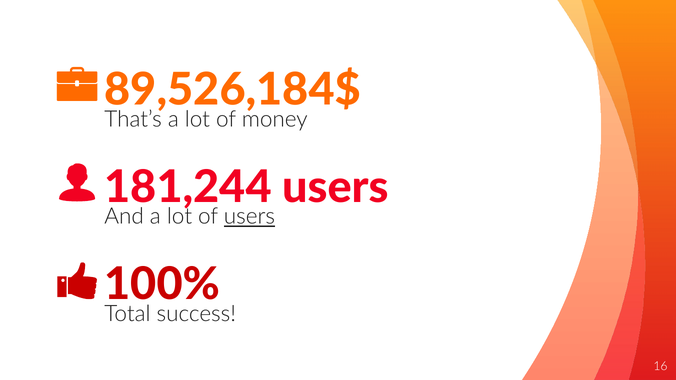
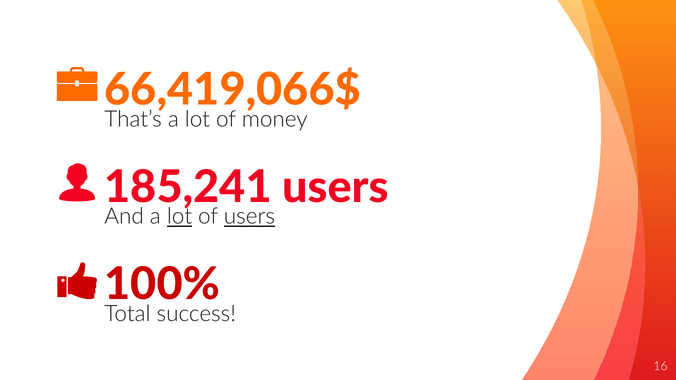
89,526,184$: 89,526,184$ -> 66,419,066$ (233, 90)
181,244: 181,244 -> 185,241 (188, 187)
lot underline: none -> present (180, 217)
